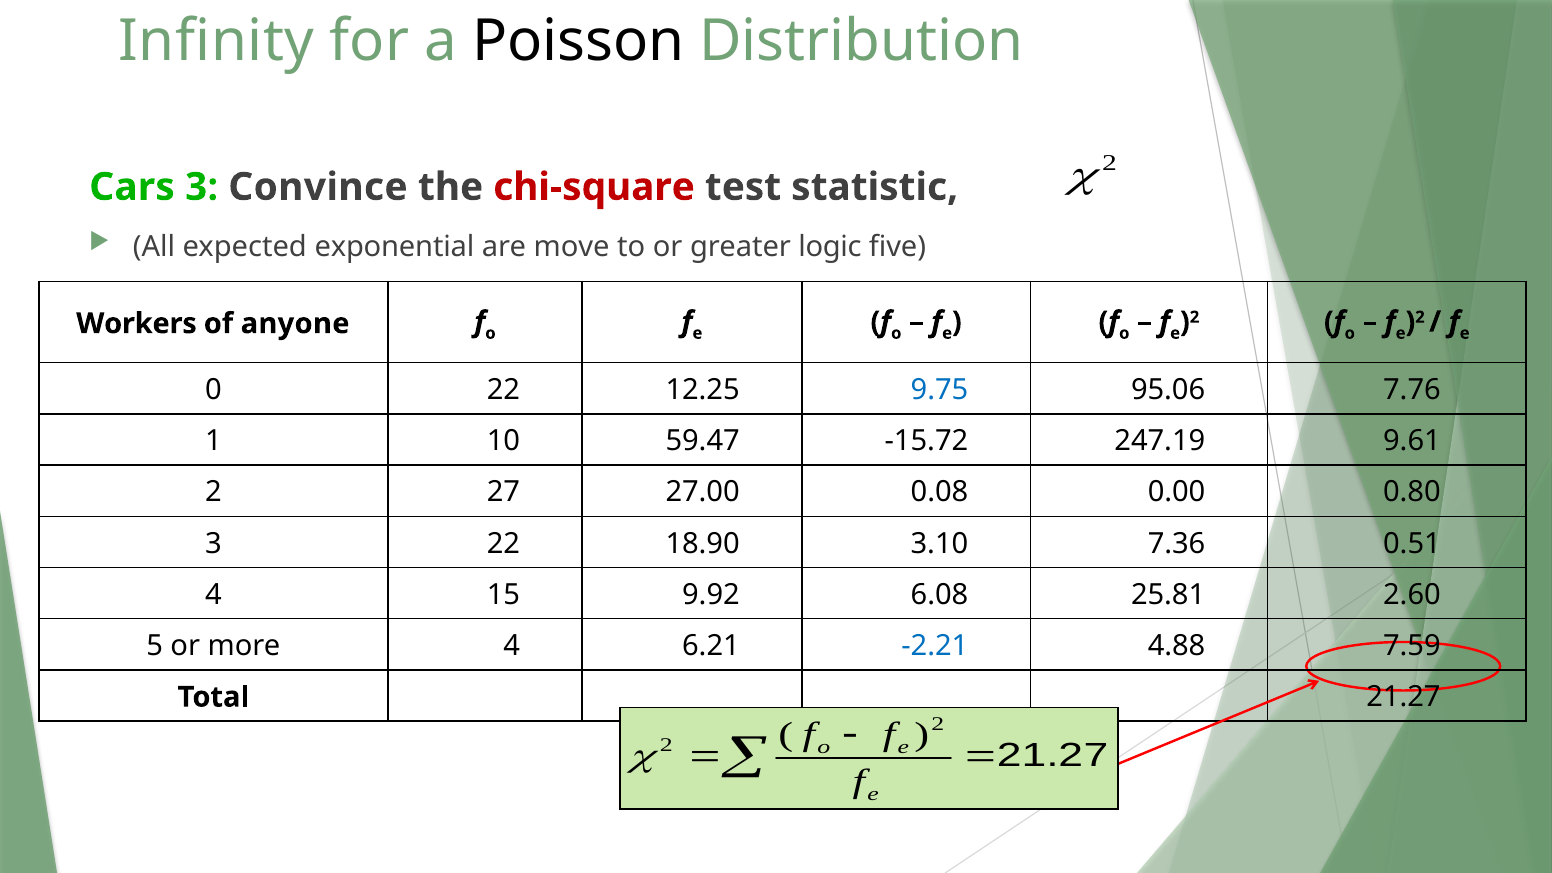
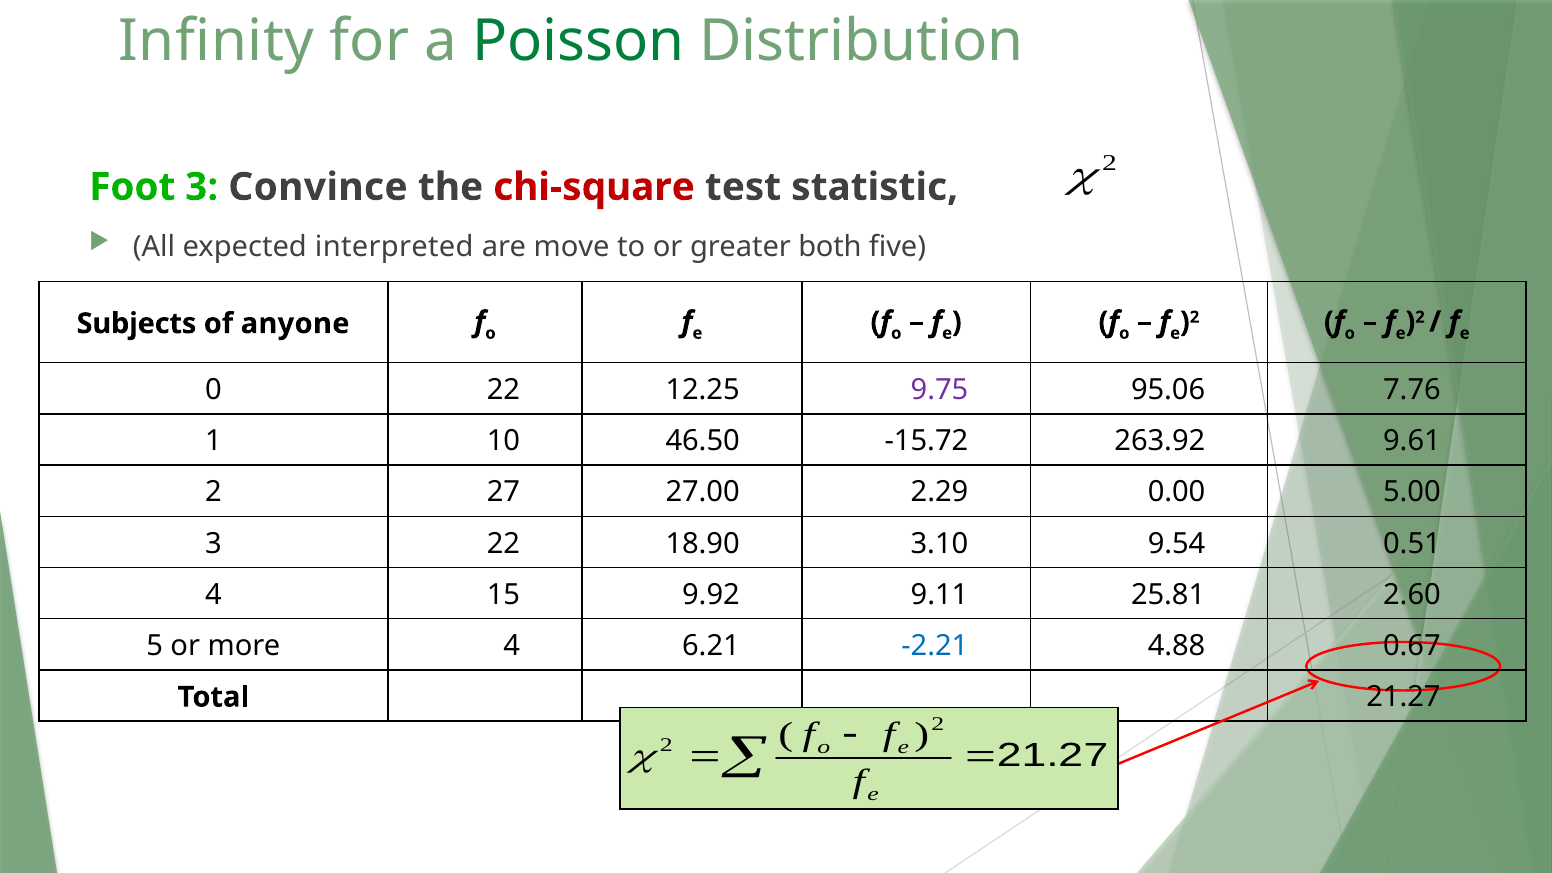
Poisson colour: black -> green (578, 41)
Cars: Cars -> Foot (132, 187)
exponential: exponential -> interpreted (394, 246)
logic: logic -> both (830, 246)
Workers: Workers -> Subjects (137, 324)
9.75 colour: blue -> purple (939, 390)
59.47: 59.47 -> 46.50 (703, 441)
247.19: 247.19 -> 263.92 (1160, 441)
0.08: 0.08 -> 2.29 (939, 492)
0.80: 0.80 -> 5.00 (1412, 492)
7.36: 7.36 -> 9.54 (1177, 543)
6.08: 6.08 -> 9.11 (939, 595)
7.59: 7.59 -> 0.67 (1412, 646)
